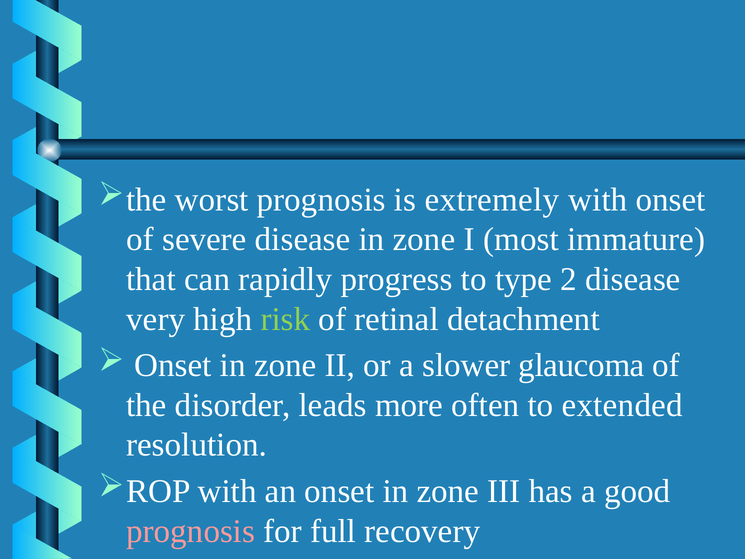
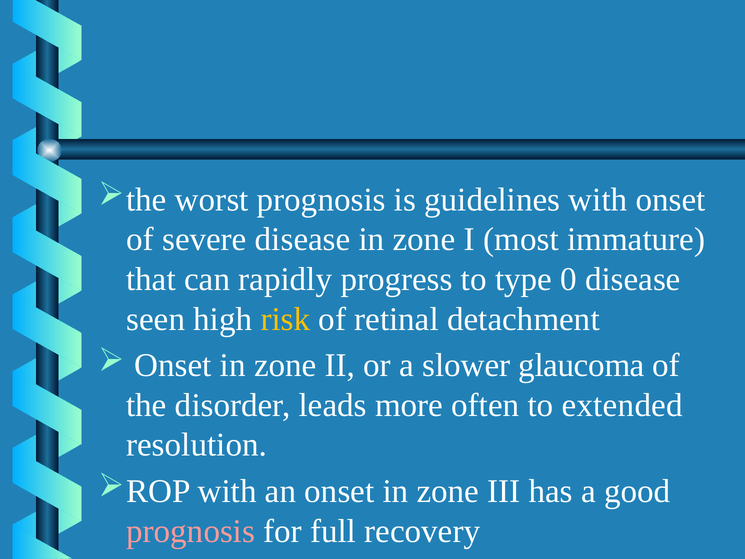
extremely: extremely -> guidelines (492, 200)
2: 2 -> 0 (569, 279)
very: very -> seen (156, 319)
risk colour: light green -> yellow (285, 319)
